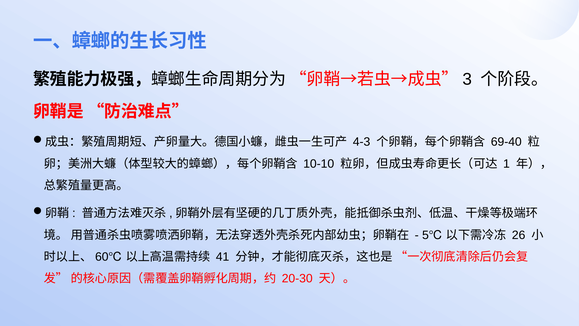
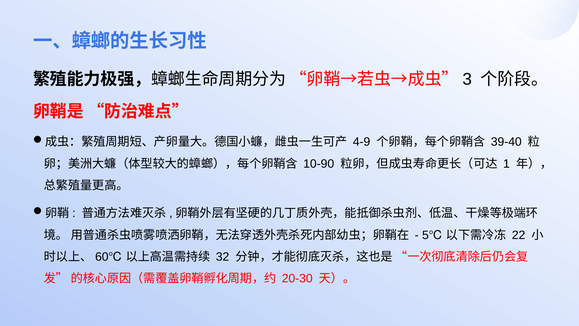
4-3: 4-3 -> 4-9 (362, 142)
69-40: 69-40 -> 39-40 (506, 142)
10-10: 10-10 -> 10-90 (319, 164)
26: 26 -> 22 (519, 235)
41: 41 -> 32 (223, 257)
